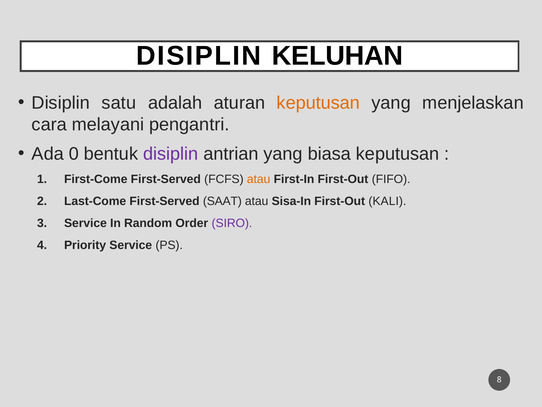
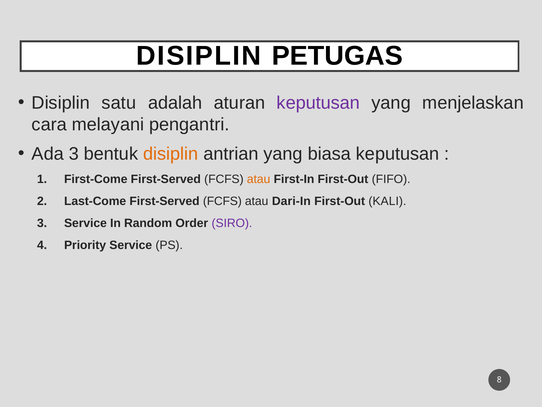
KELUHAN: KELUHAN -> PETUGAS (337, 56)
keputusan colour: orange -> purple (318, 103)
Ada 0: 0 -> 3 (74, 154)
disiplin colour: purple -> orange (171, 154)
Last-Come First-Served SAAT: SAAT -> FCFS (222, 201)
Sisa-In: Sisa-In -> Dari-In (291, 201)
